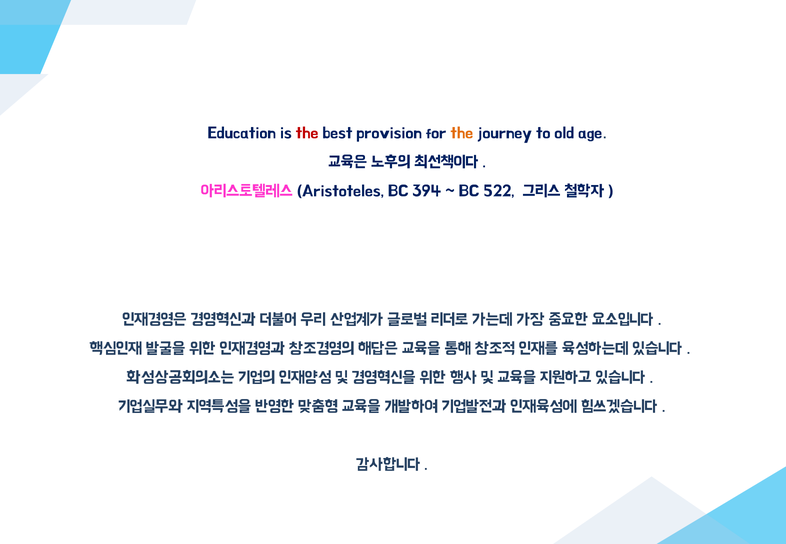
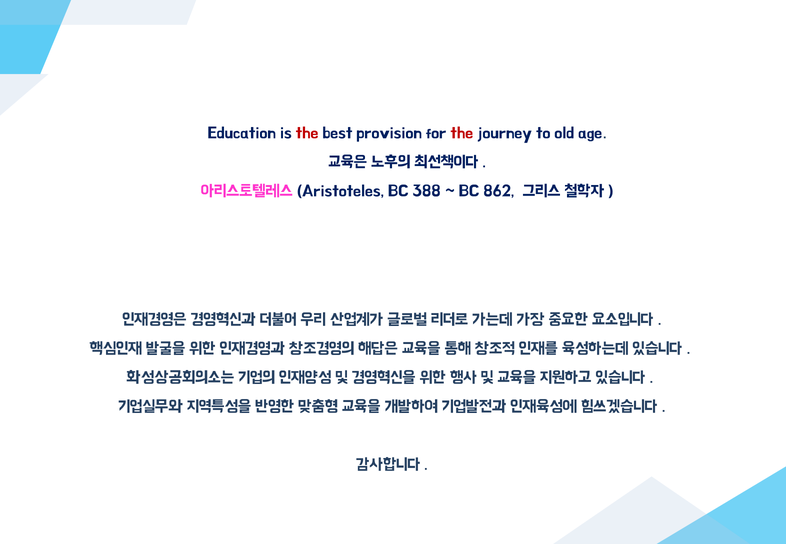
the colour: orange -> red (462, 132)
394: 394 -> 388 (427, 190)
522: 522 -> 862 (499, 190)
